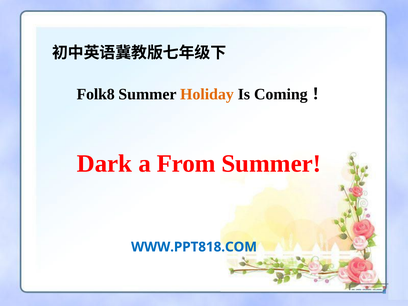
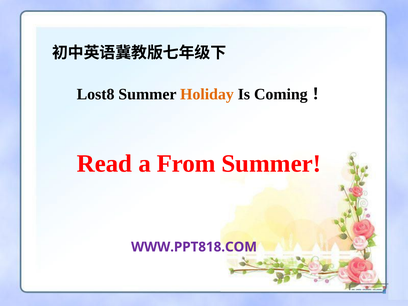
Folk8: Folk8 -> Lost8 (96, 94)
Dark: Dark -> Read (104, 164)
WWW.PPT818.COM colour: blue -> purple (194, 247)
